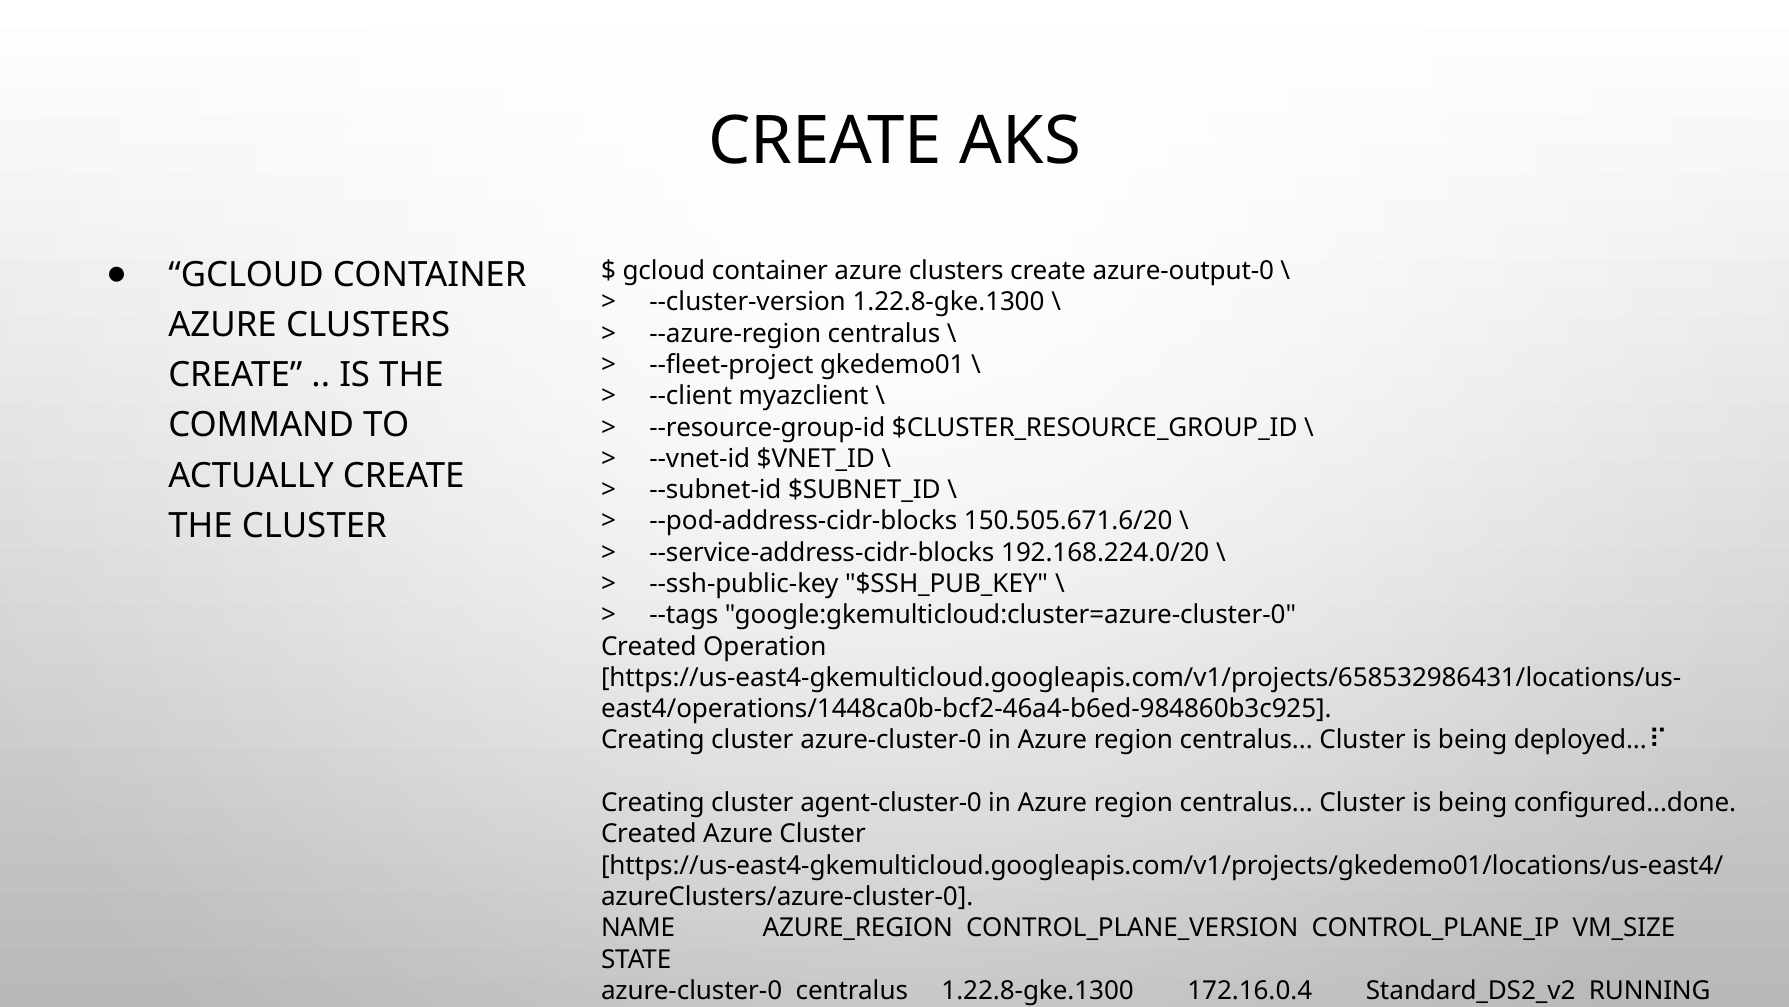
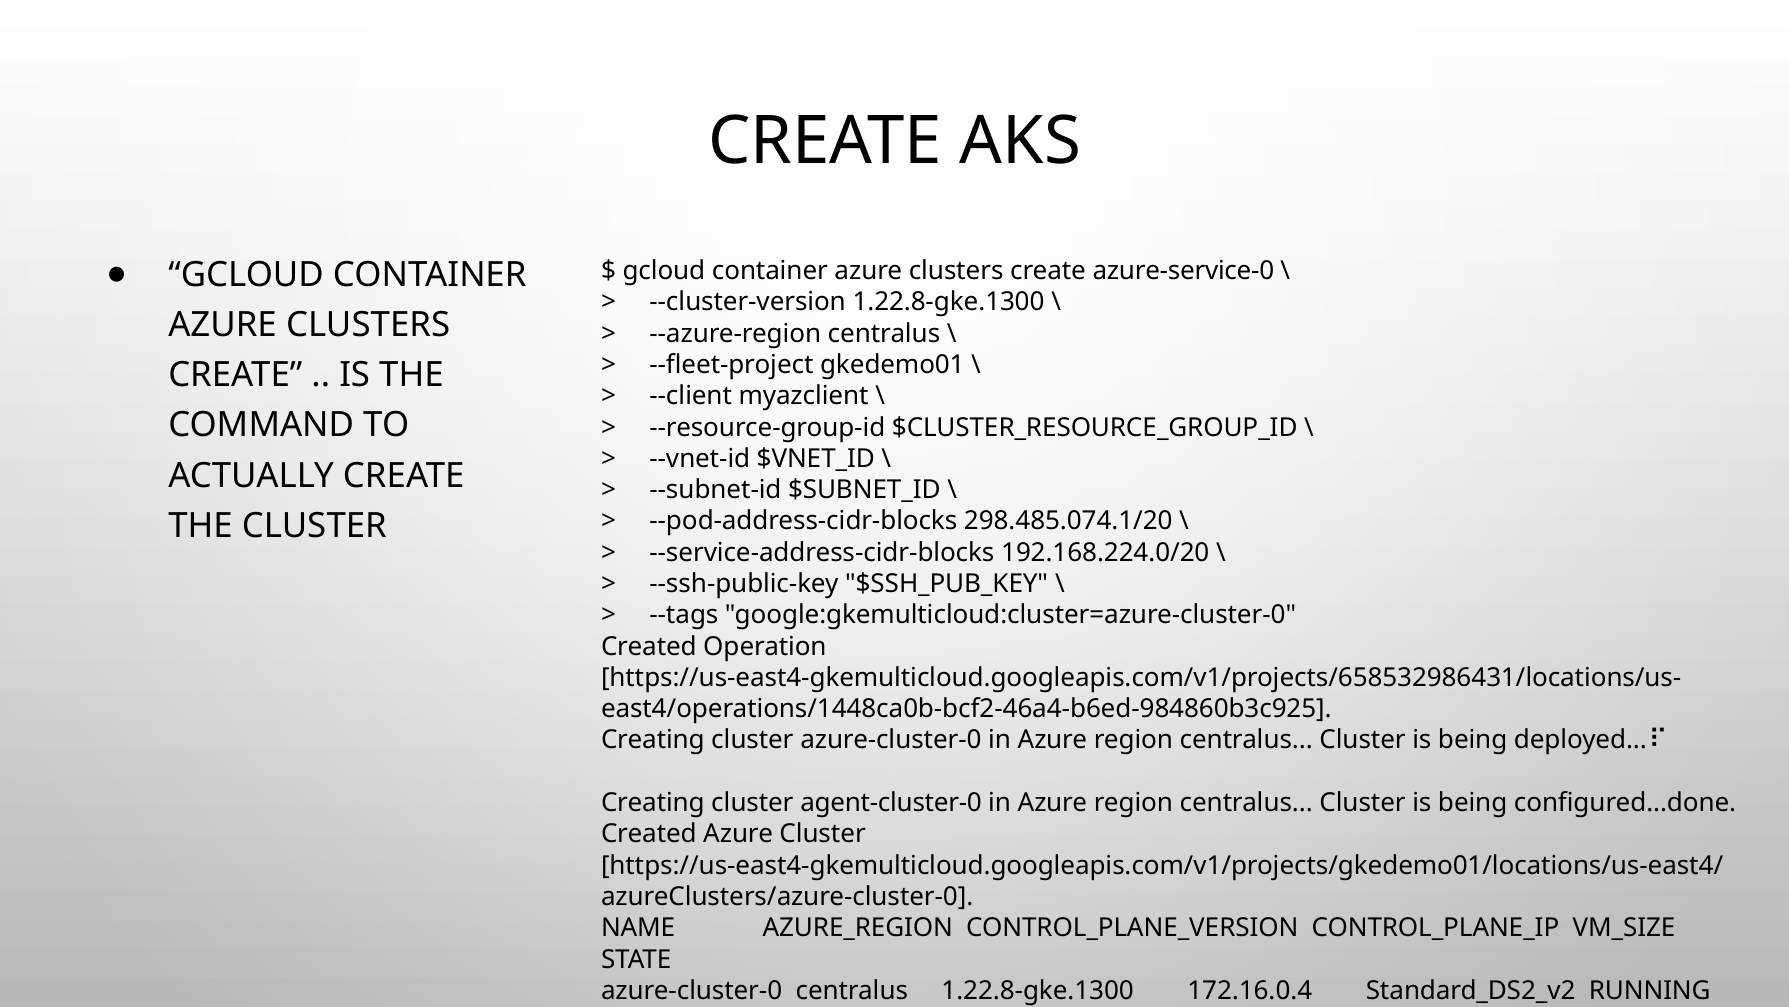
azure-output-0: azure-output-0 -> azure-service-0 (1183, 271)
150.505.671.6/20: 150.505.671.6/20 -> 298.485.074.1/20 (1068, 521)
